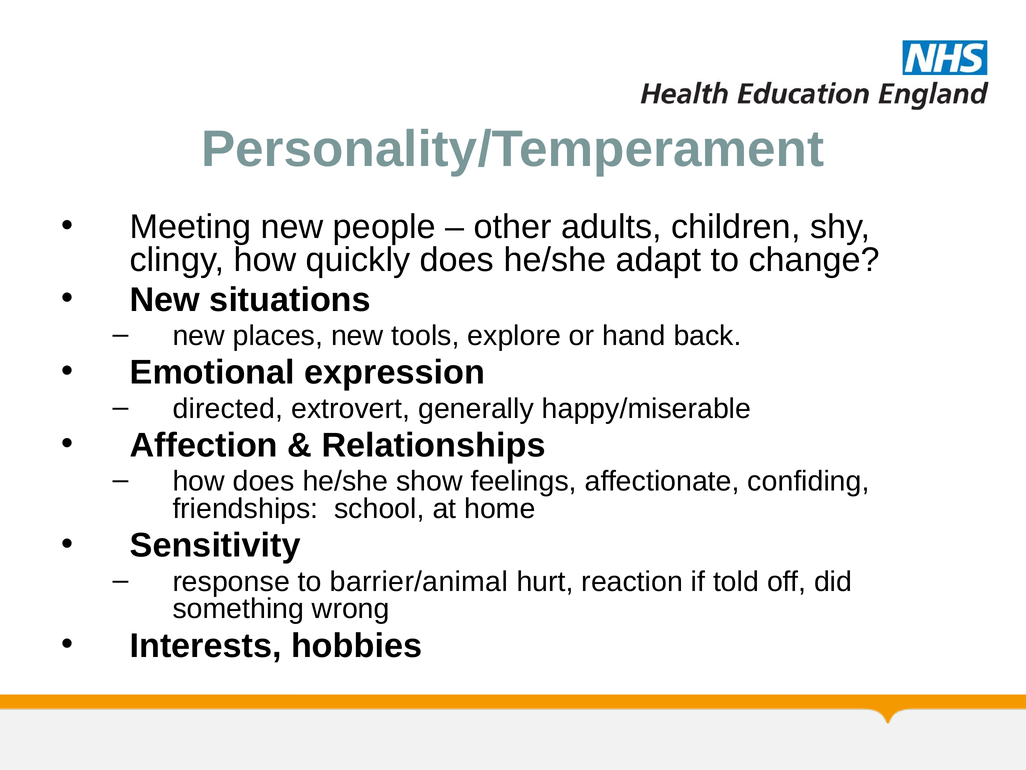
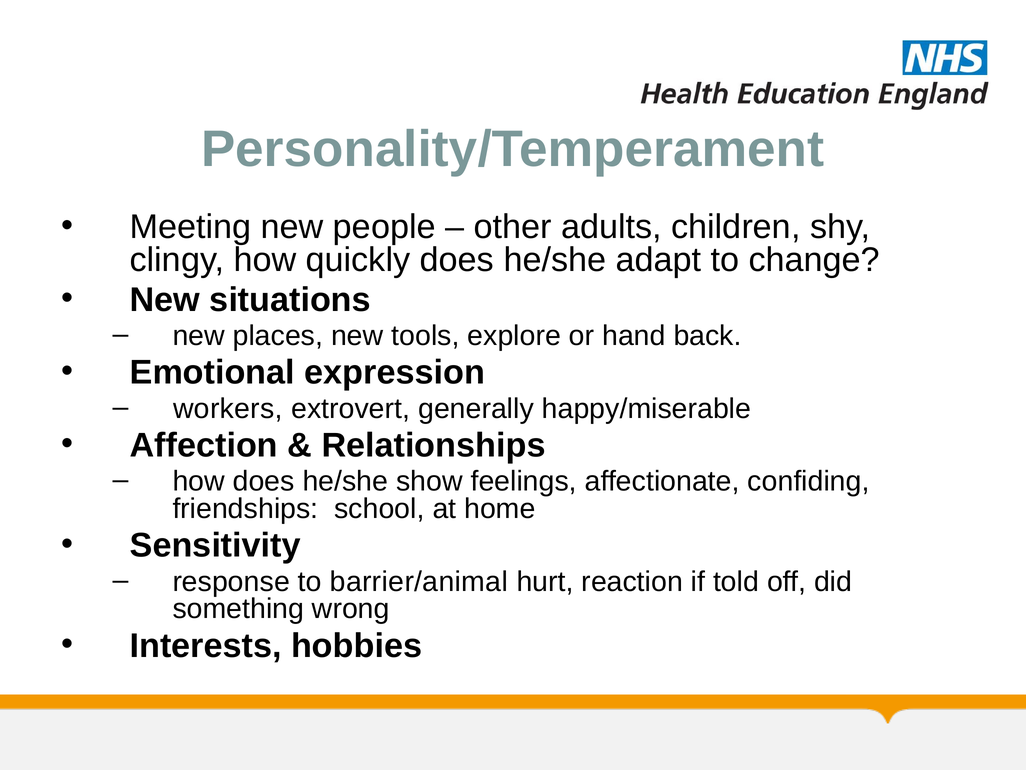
directed: directed -> workers (228, 408)
